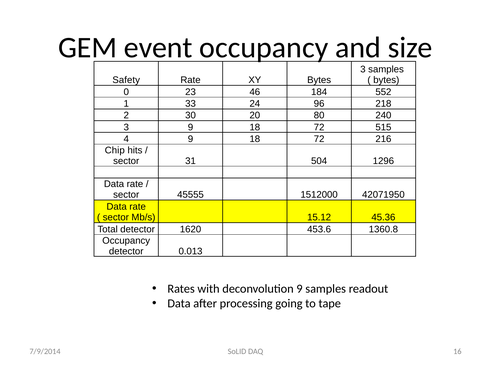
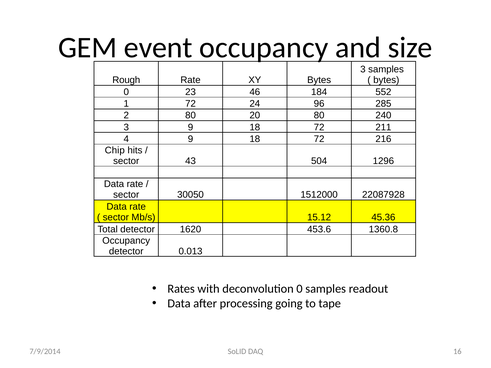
Safety: Safety -> Rough (126, 80)
1 33: 33 -> 72 (191, 104)
218: 218 -> 285 (383, 104)
2 30: 30 -> 80 (191, 116)
515: 515 -> 211 (383, 127)
31: 31 -> 43 (191, 161)
45555: 45555 -> 30050 (191, 195)
42071950: 42071950 -> 22087928 (383, 195)
deconvolution 9: 9 -> 0 (299, 289)
